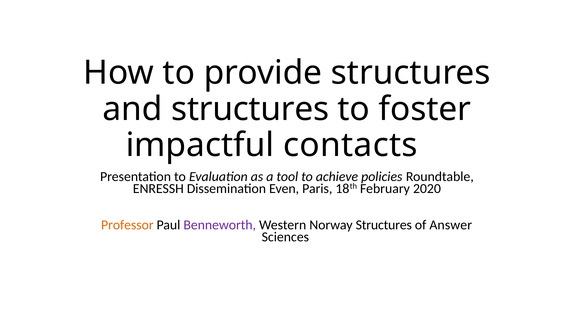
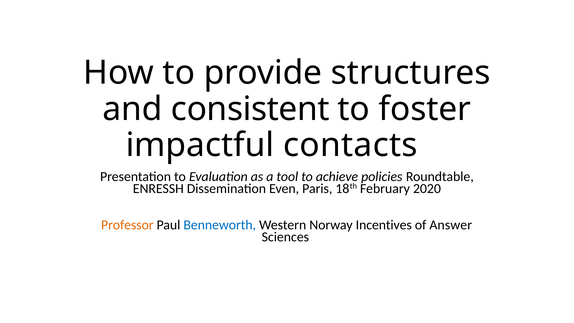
and structures: structures -> consistent (250, 109)
Benneworth colour: purple -> blue (220, 225)
Norway Structures: Structures -> Incentives (384, 225)
